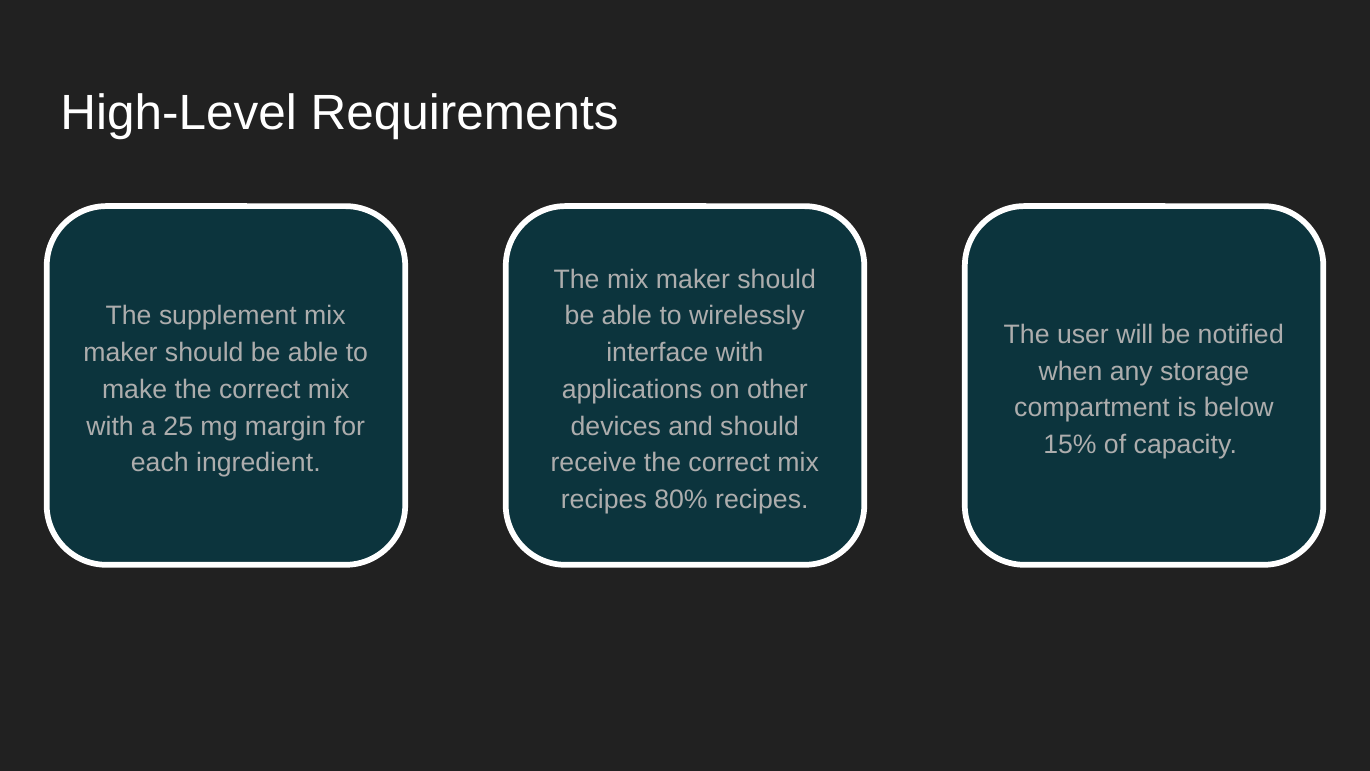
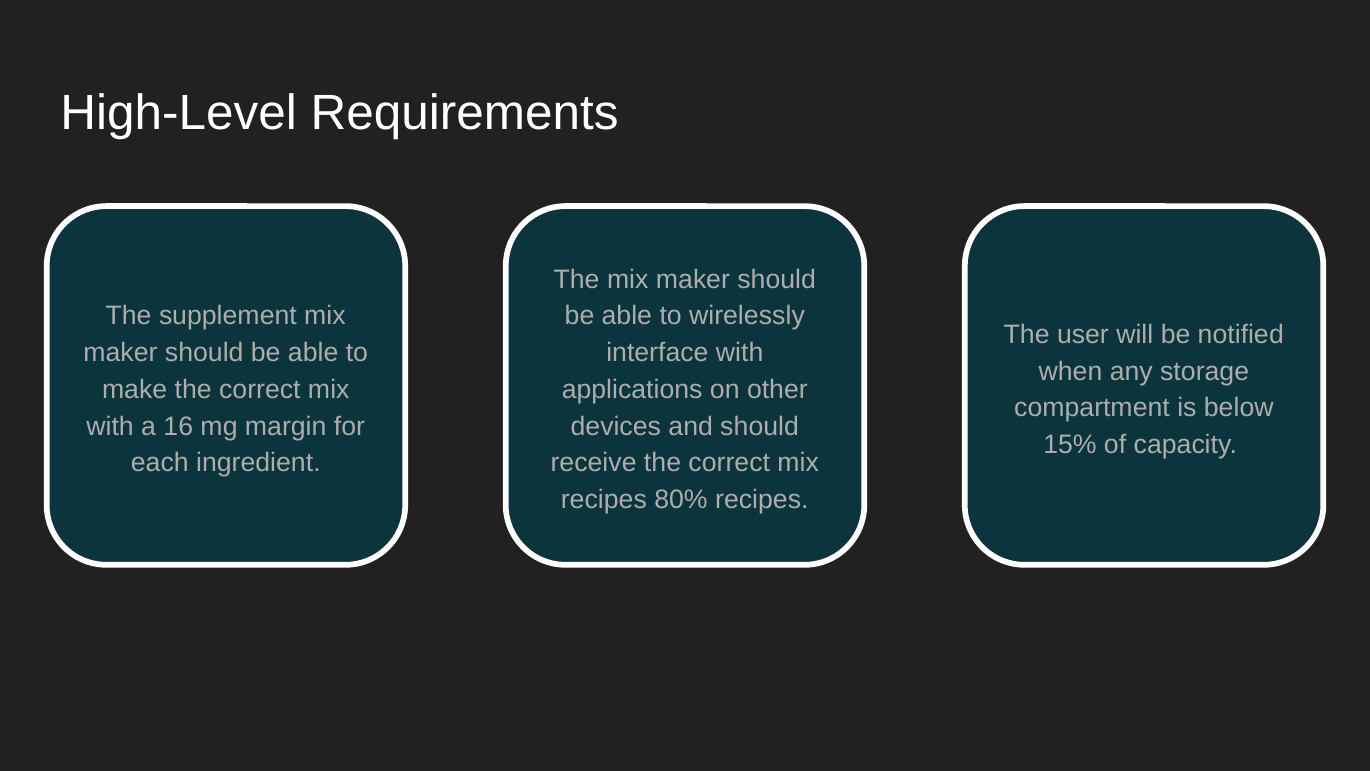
25: 25 -> 16 (178, 426)
